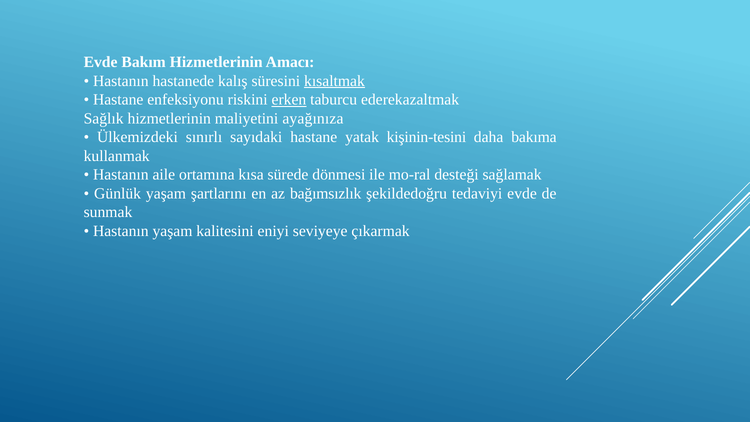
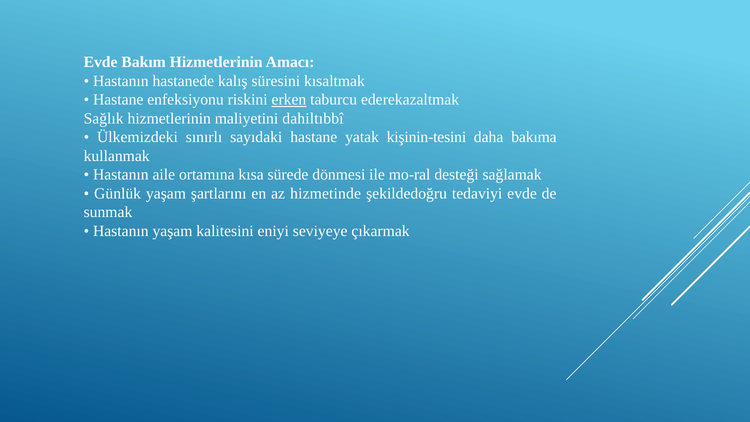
kısaltmak underline: present -> none (334, 81)
ayağınıza: ayağınıza -> dahiltıbbî (313, 118)
bağımsızlık: bağımsızlık -> hizmetinde (326, 193)
